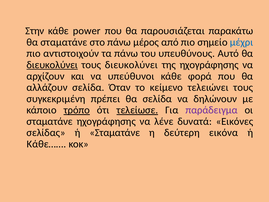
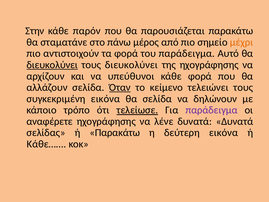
power: power -> παρόν (87, 31)
μέχρι colour: blue -> orange (241, 42)
τα πάνω: πάνω -> φορά (126, 53)
του υπευθύνους: υπευθύνους -> παράδειγμα (187, 53)
Όταν underline: none -> present (120, 87)
συγκεκριμένη πρέπει: πρέπει -> εικόνα (105, 99)
τρόπο underline: present -> none (77, 110)
σταματάνε: σταματάνε -> αναφέρετε (50, 121)
δυνατά Εικόνες: Εικόνες -> Δυνατά (235, 121)
ή Σταματάνε: Σταματάνε -> Παρακάτω (115, 133)
